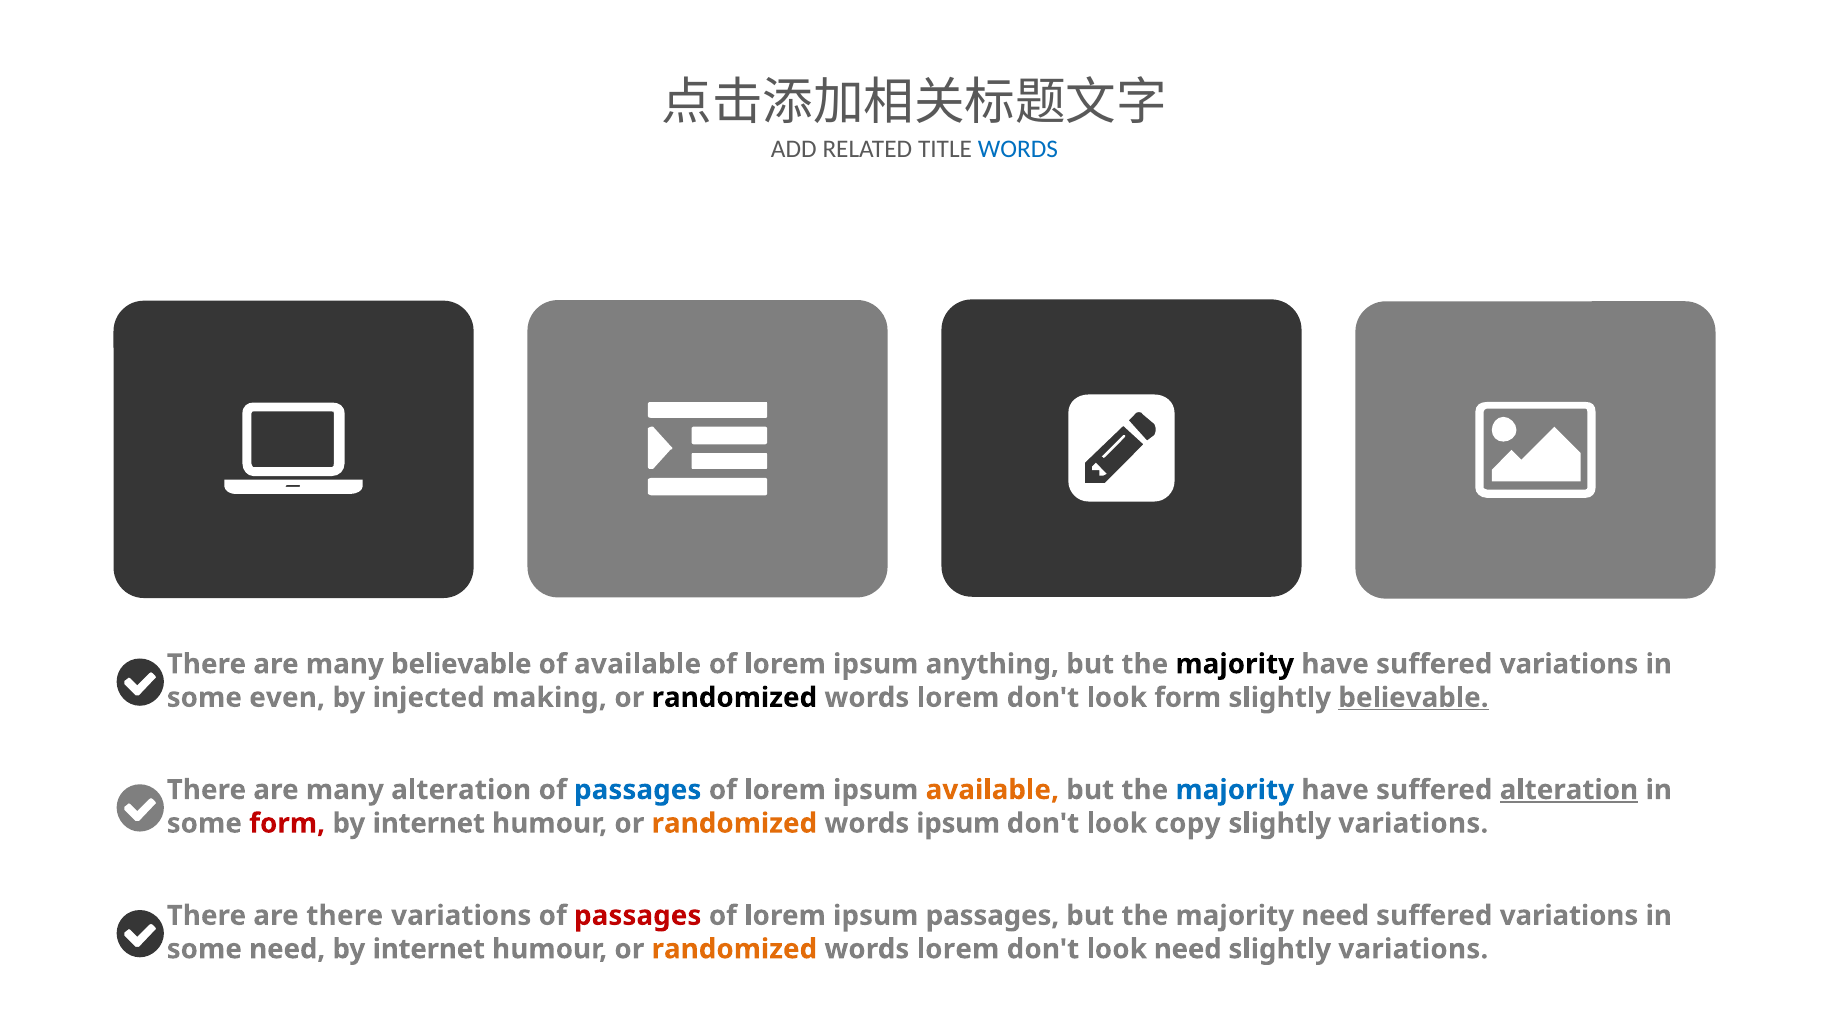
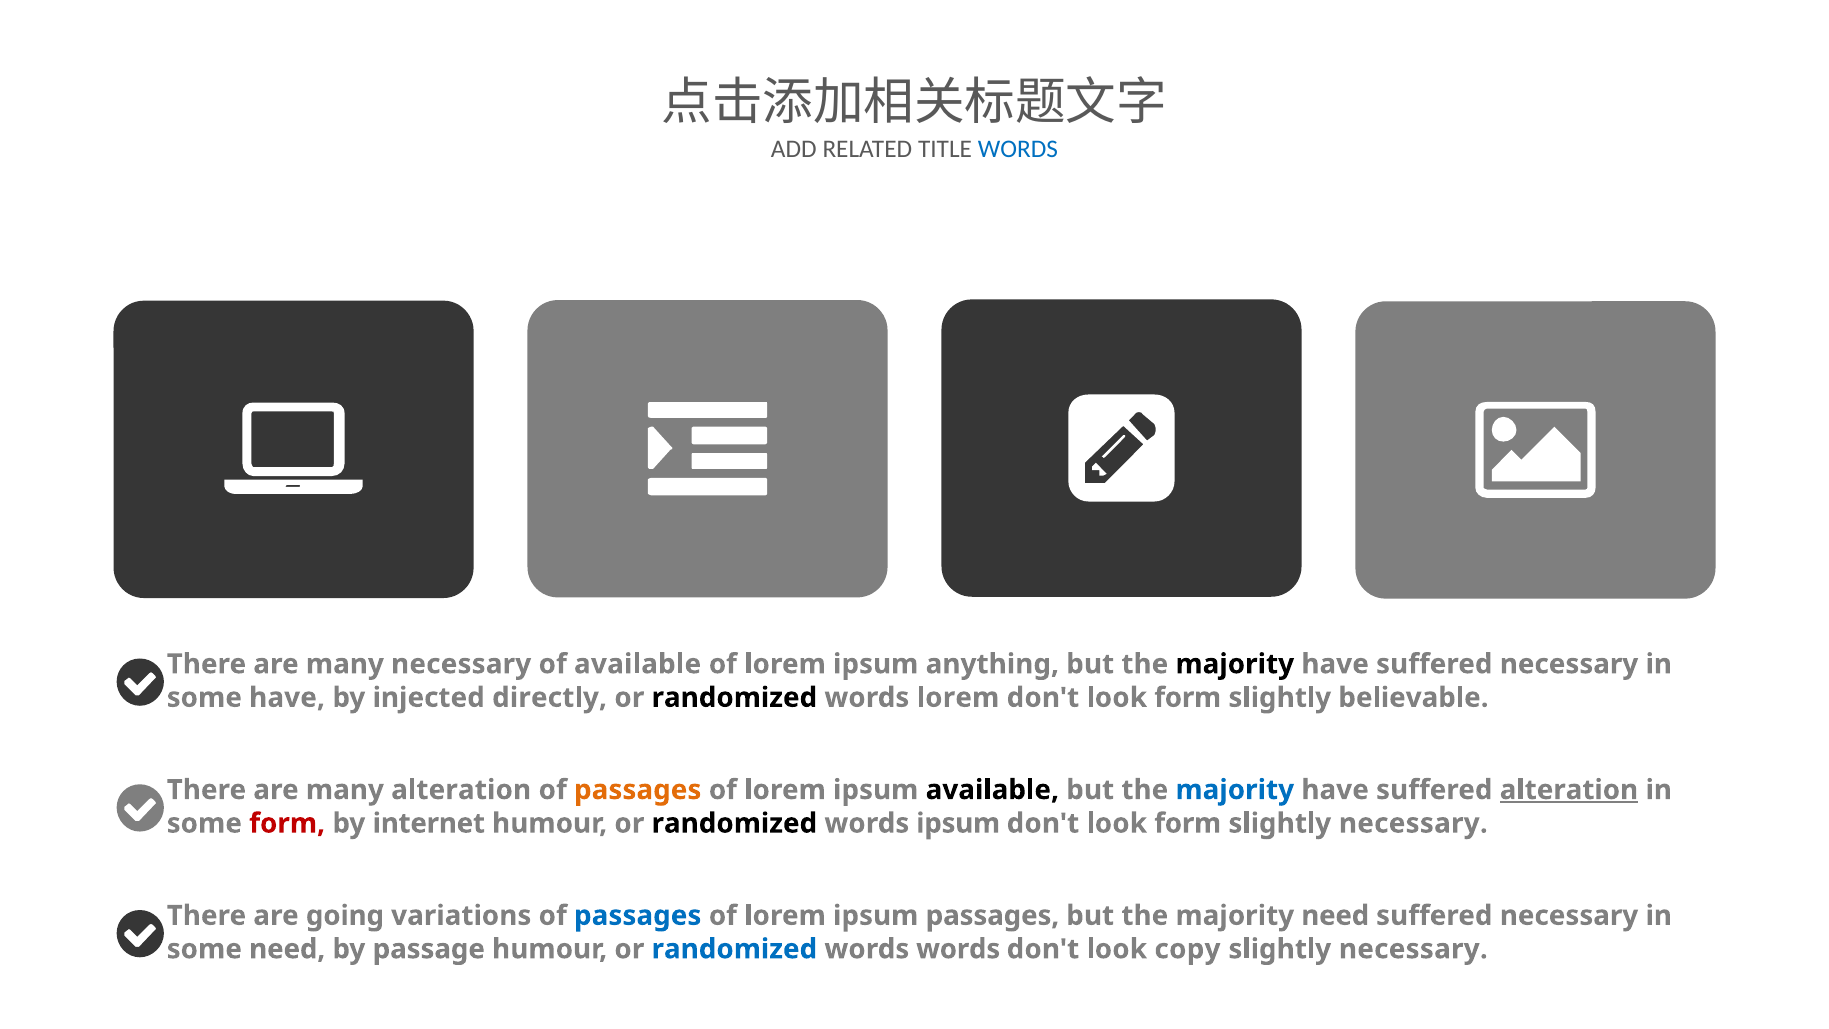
many believable: believable -> necessary (461, 664)
have suffered variations: variations -> necessary (1569, 664)
some even: even -> have (287, 697)
making: making -> directly (550, 697)
believable underline: present -> none (1413, 697)
passages colour: blue -> orange (638, 790)
available colour: orange -> black (992, 790)
randomized colour: orange -> black (734, 823)
copy: copy -> form (1188, 823)
variations: variations -> necessary (1413, 823)
are there: there -> going (345, 915)
passages colour: red -> blue (638, 915)
variations: variations -> necessary (1569, 915)
internet: internet -> passage (429, 949)
randomized colour: orange -> blue (734, 949)
lorem: lorem -> words (958, 949)
look need: need -> copy (1187, 949)
variations: variations -> necessary (1413, 949)
